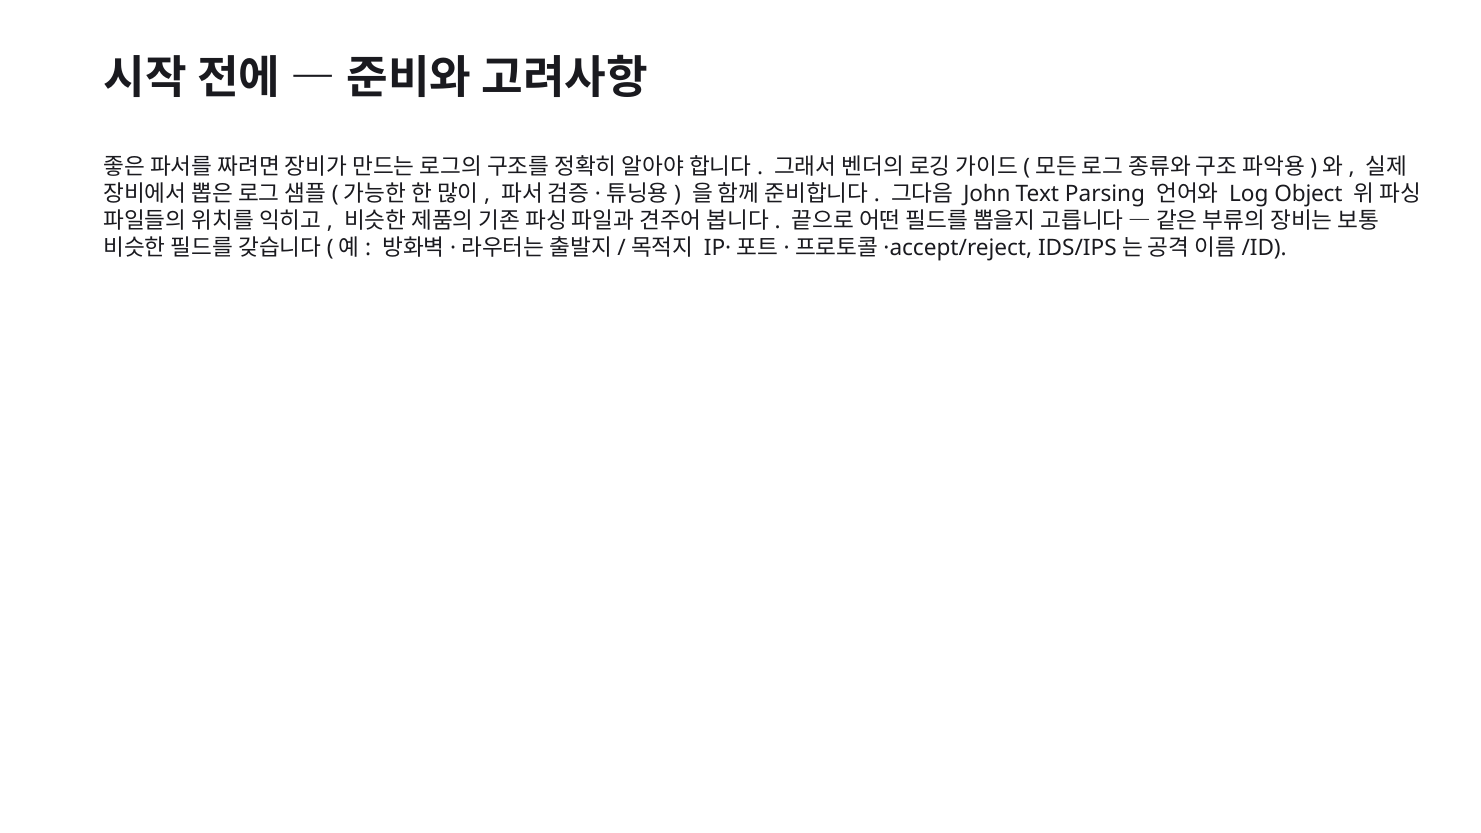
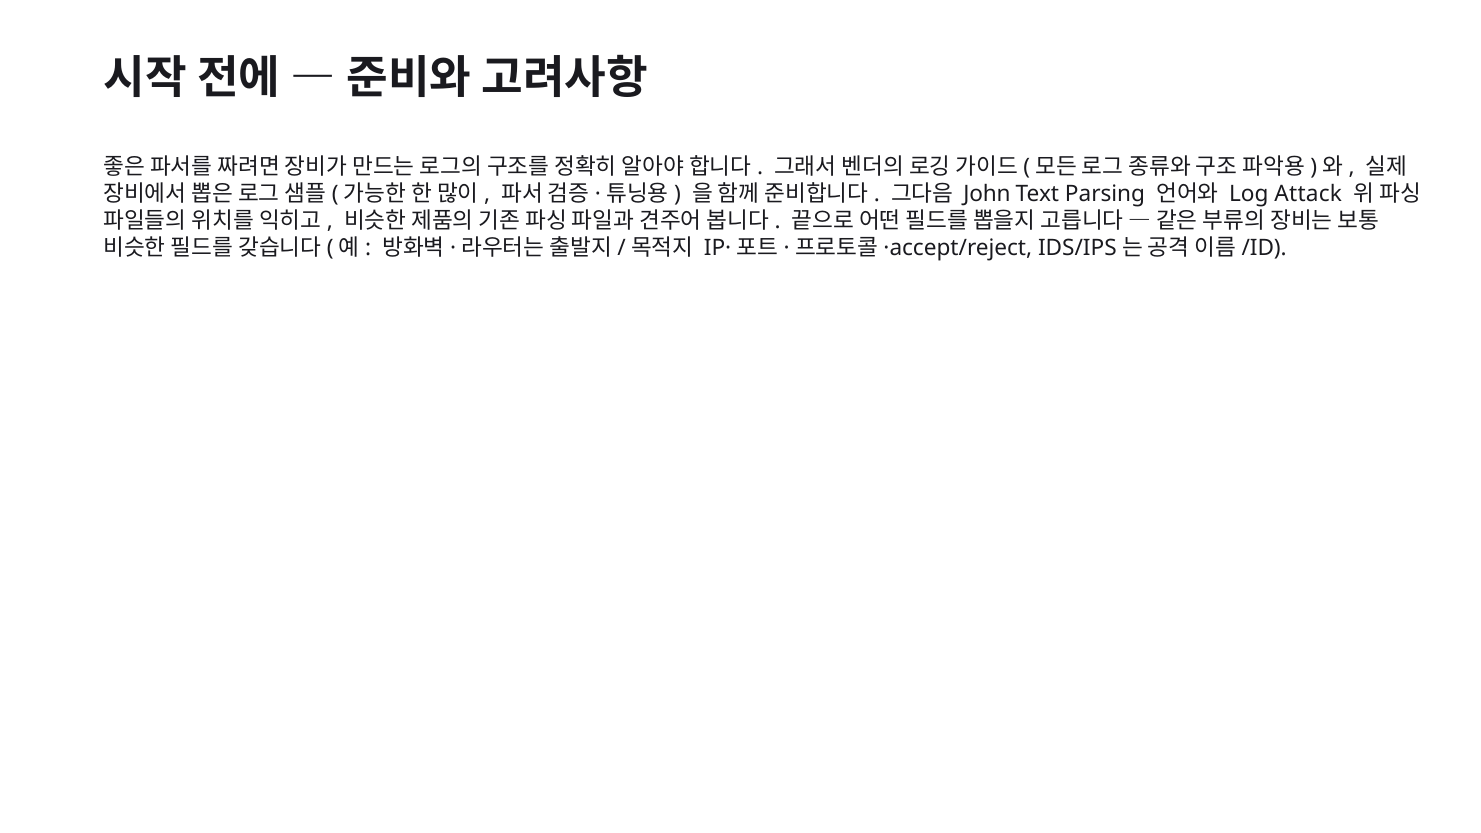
Object: Object -> Attack (1308, 194)
